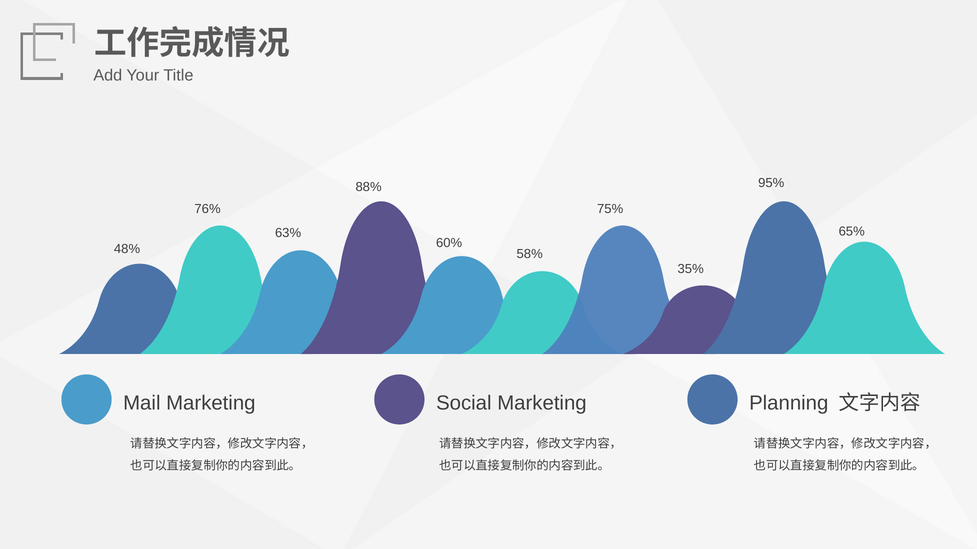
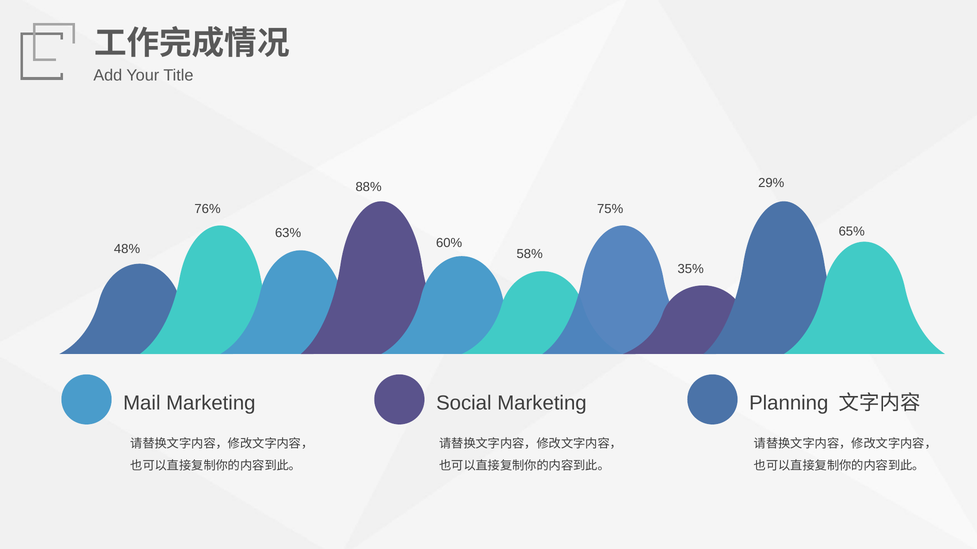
95%: 95% -> 29% (771, 183)
